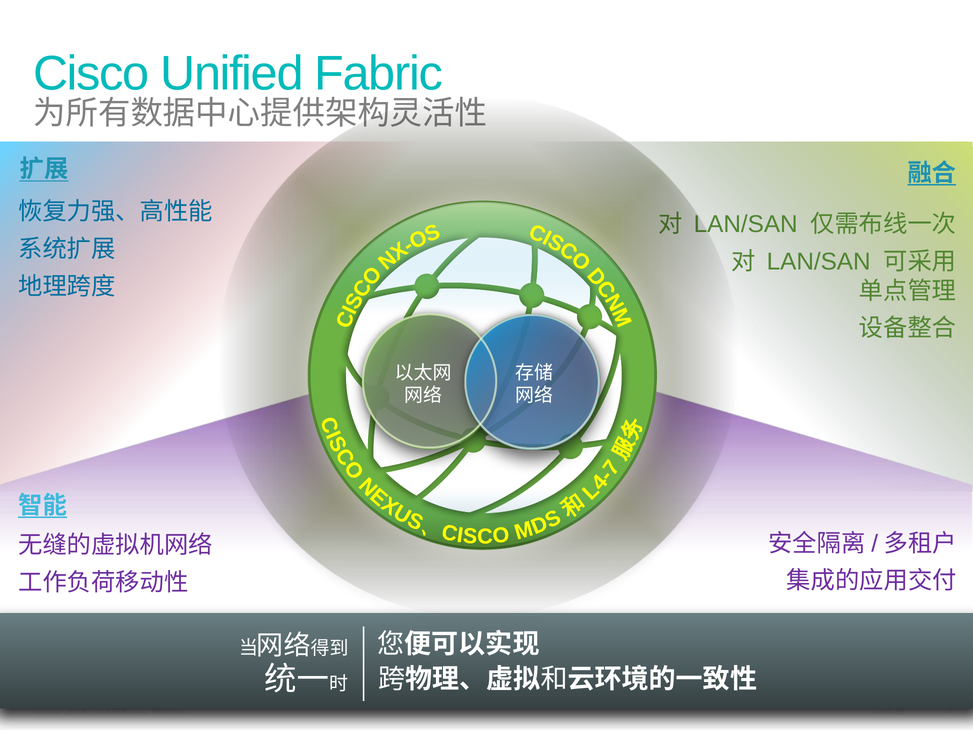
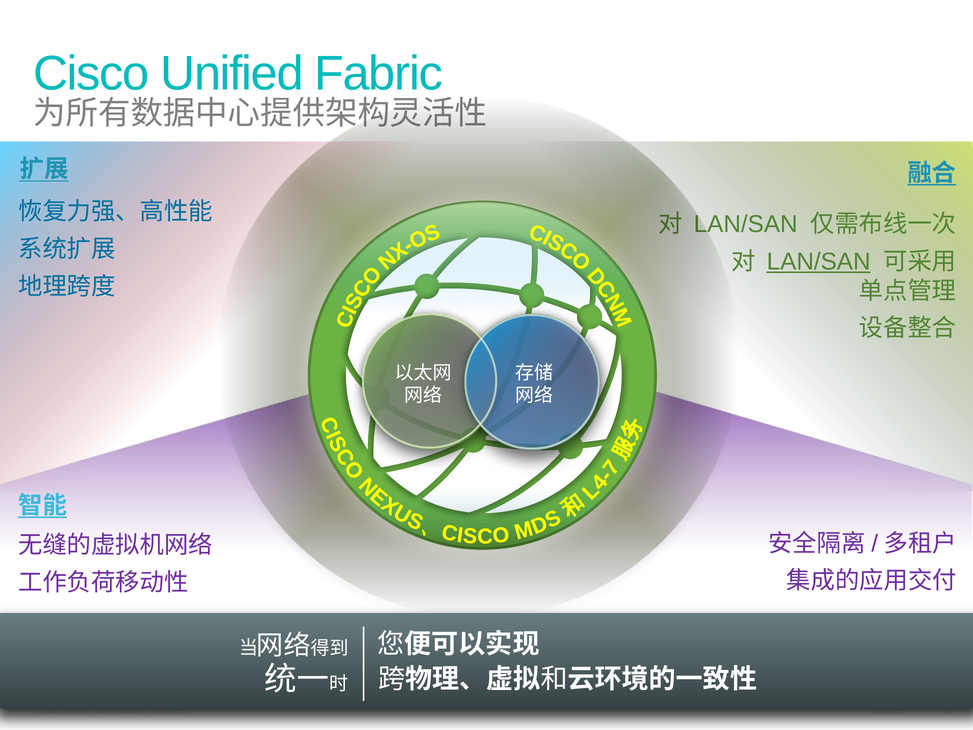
LAN/SAN underline: none -> present (819, 262)
